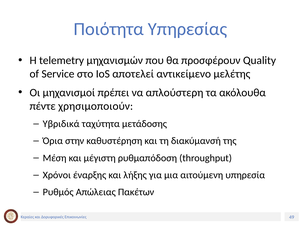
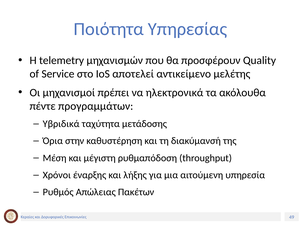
απλούστερη: απλούστερη -> ηλεκτρονικά (175, 92)
χρησιμοποιούν: χρησιμοποιούν -> προγραμμάτων (96, 106)
